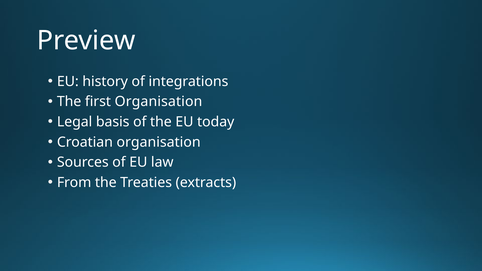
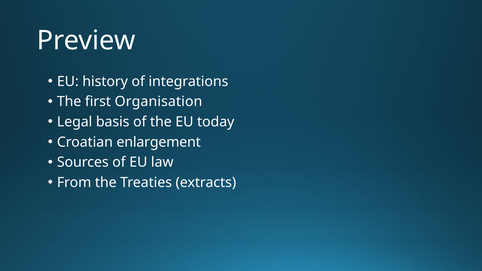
Croatian organisation: organisation -> enlargement (159, 142)
